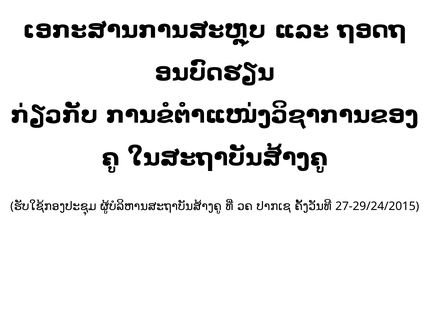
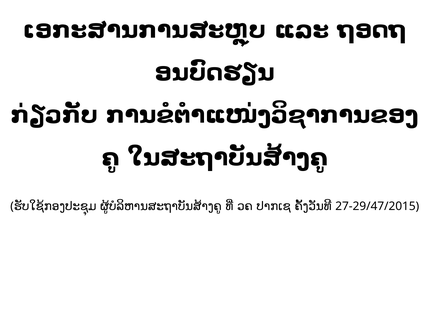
27-29/24/2015: 27-29/24/2015 -> 27-29/47/2015 (377, 207)
